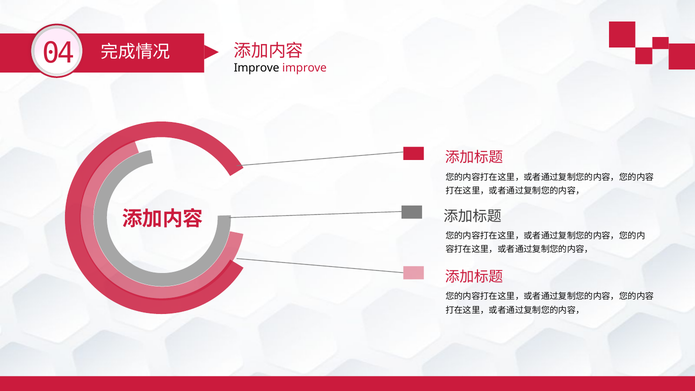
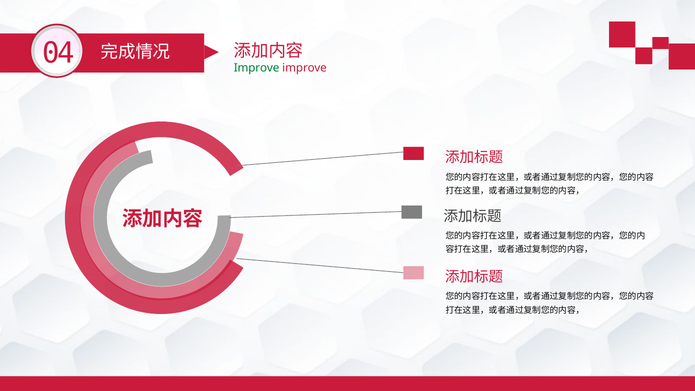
Improve colour: black -> green (257, 68)
